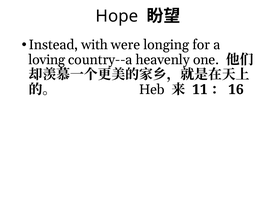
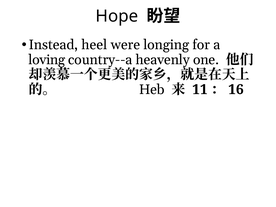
with: with -> heel (94, 45)
